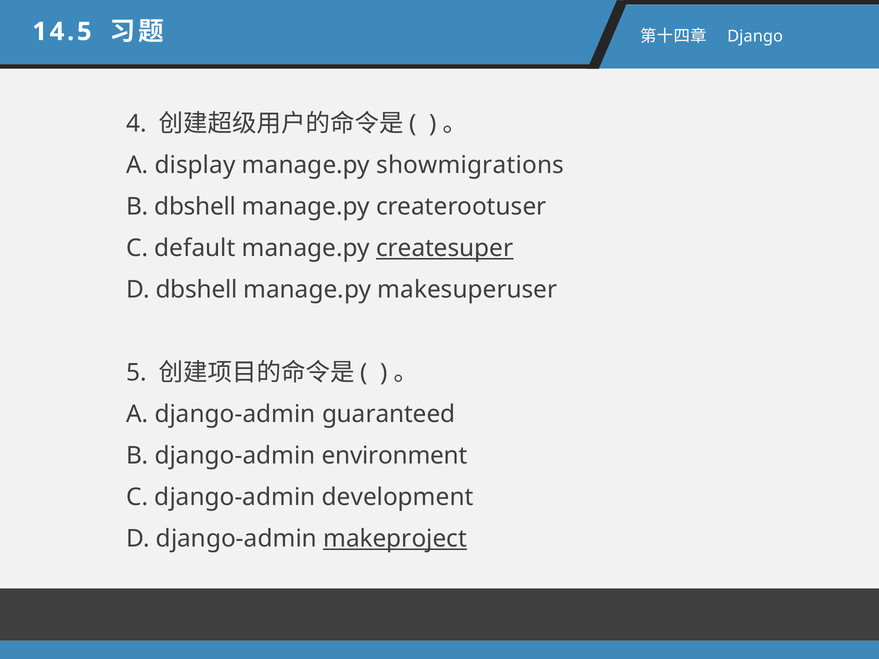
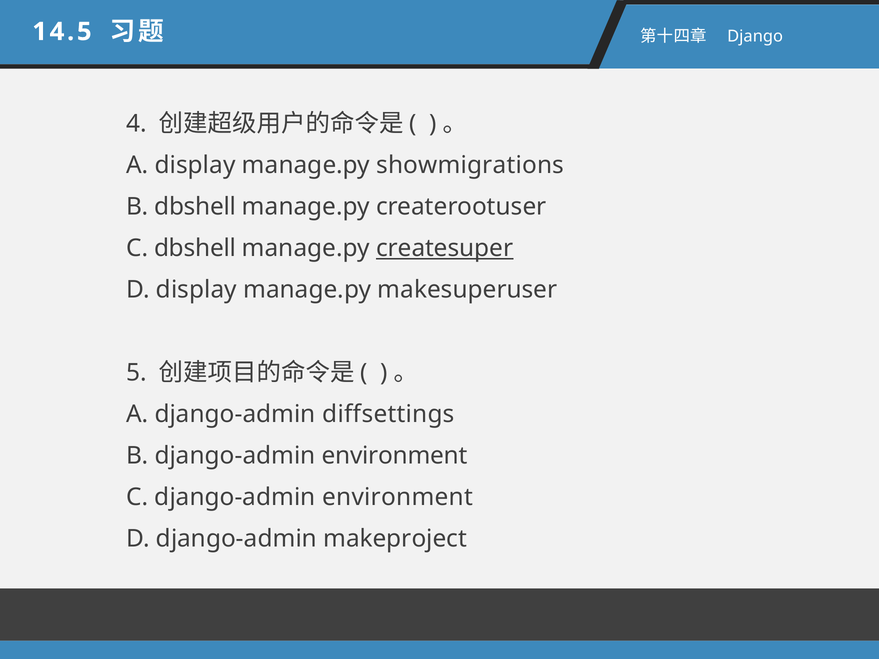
C default: default -> dbshell (195, 248)
D dbshell: dbshell -> display (196, 290)
guaranteed: guaranteed -> diffsettings (389, 414)
C django-admin development: development -> environment (398, 497)
makeproject underline: present -> none (395, 539)
